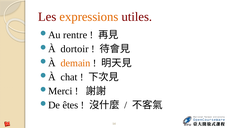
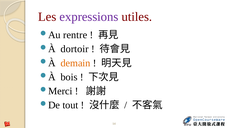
expressions colour: orange -> purple (89, 17)
chat: chat -> bois (69, 77)
êtes: êtes -> tout (70, 105)
